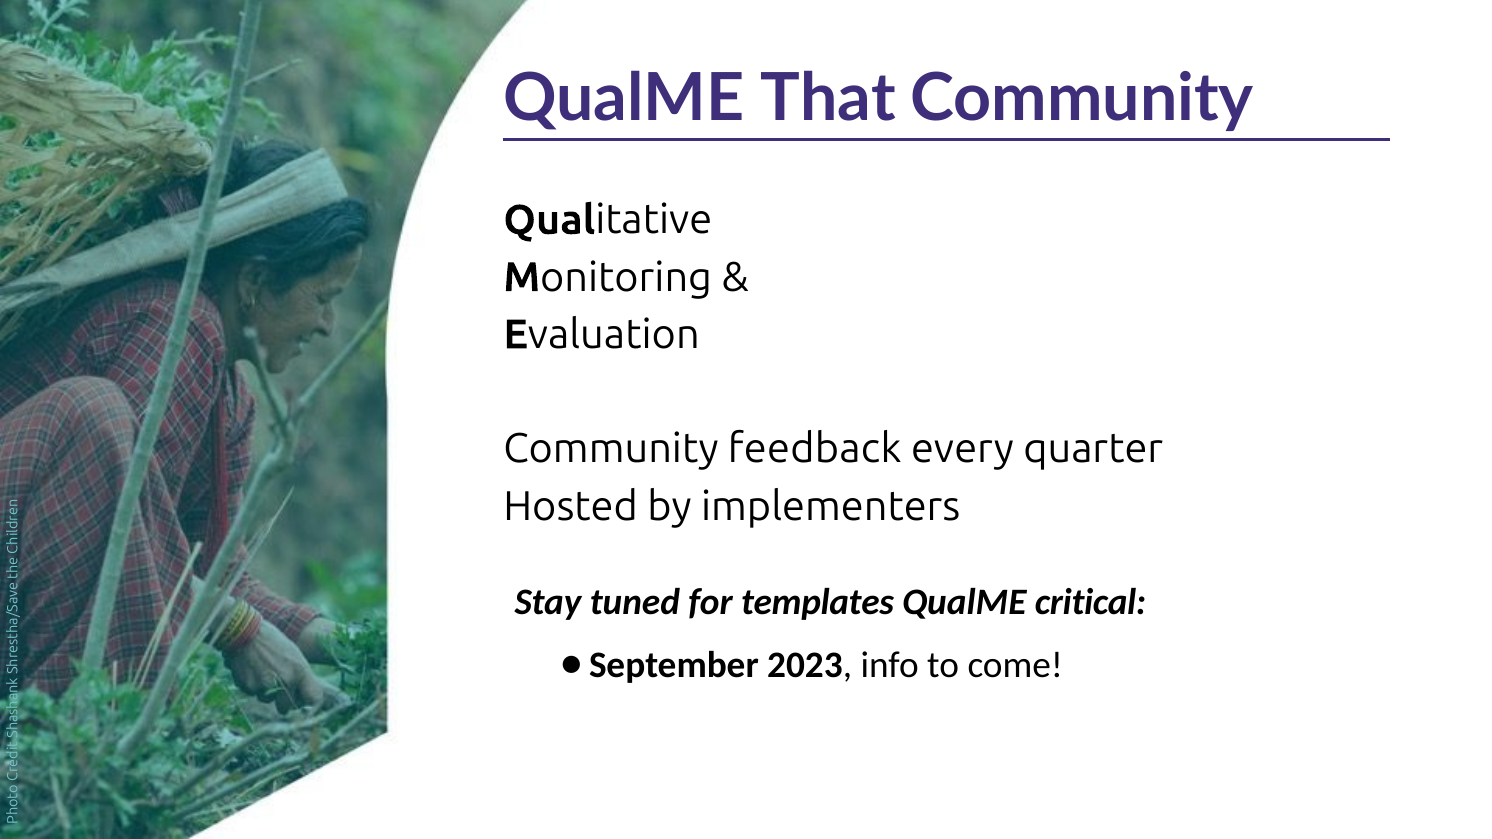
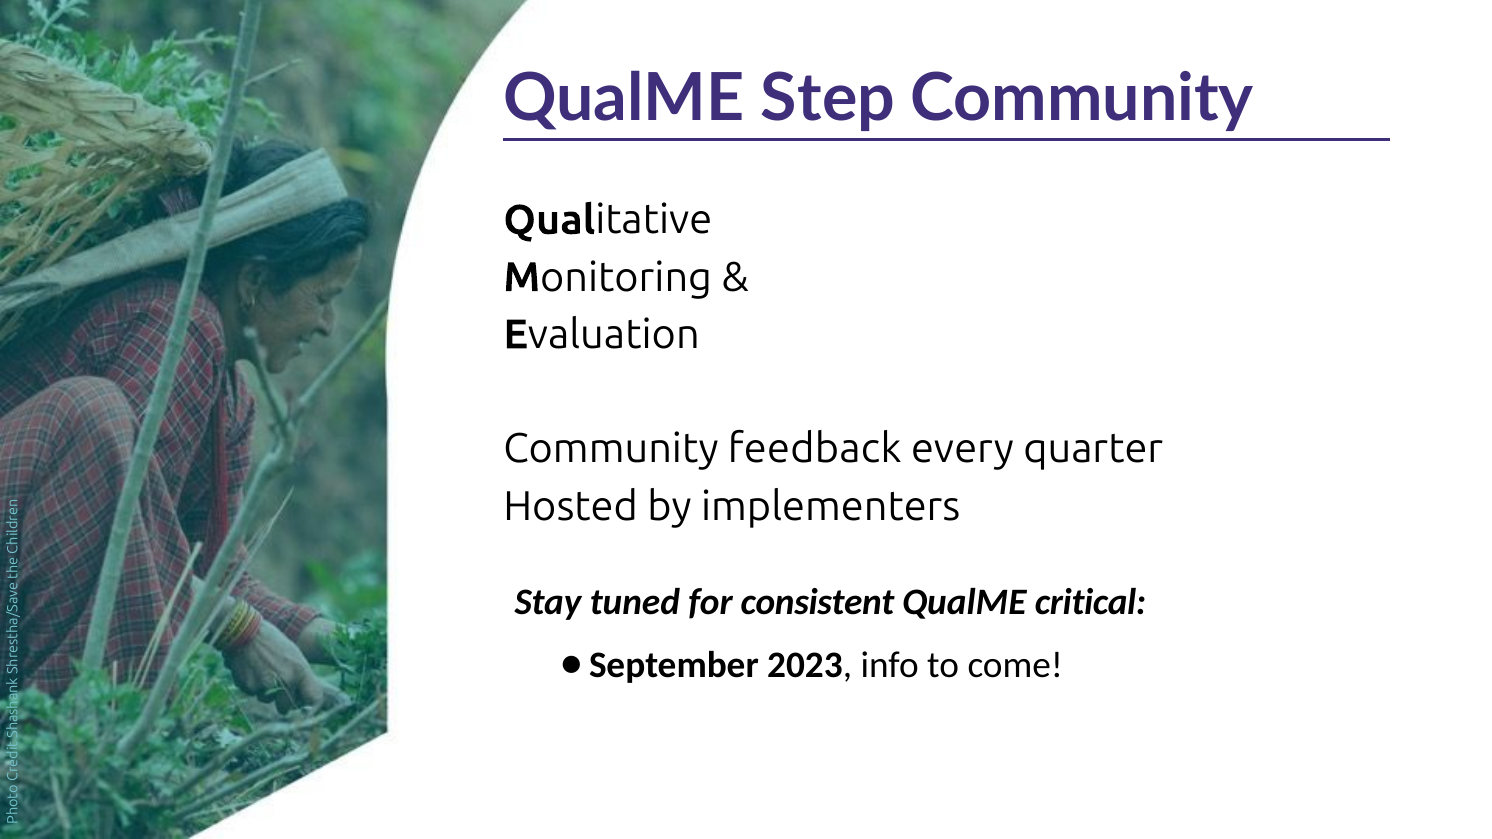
That: That -> Step (828, 99)
templates: templates -> consistent (818, 602)
